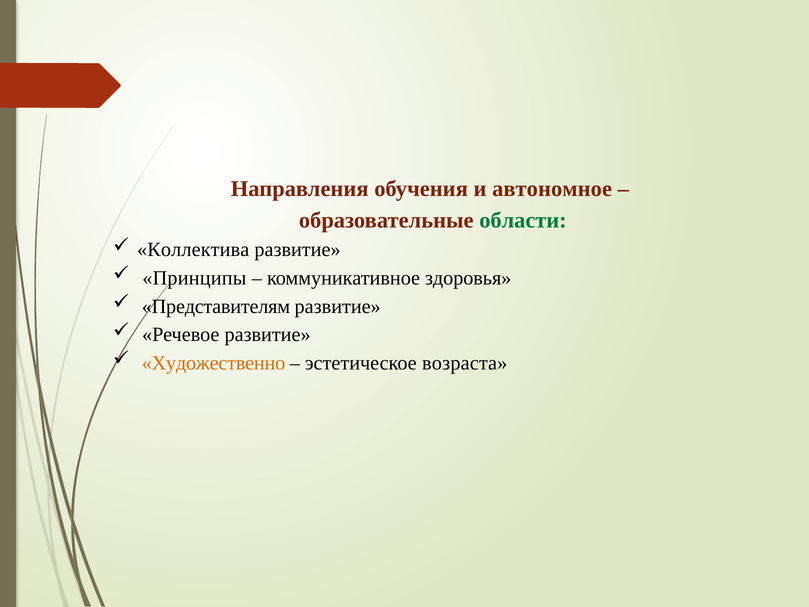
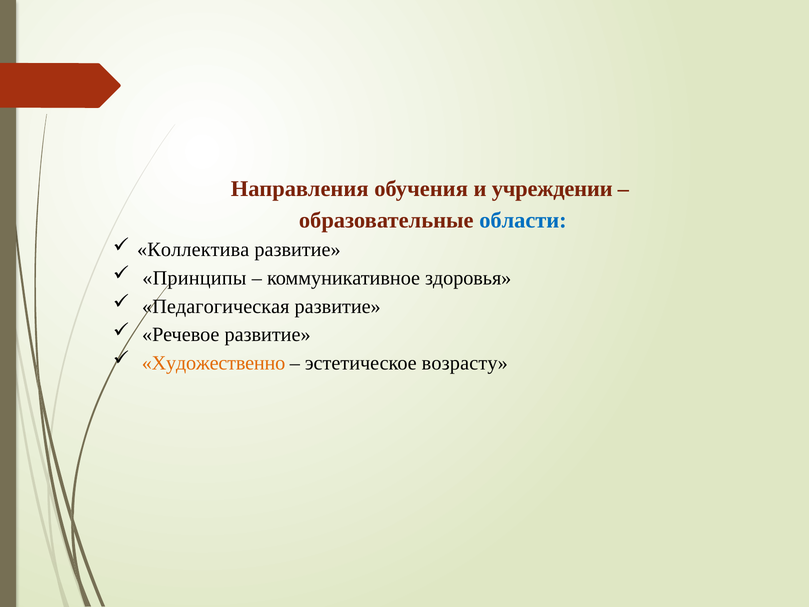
автономное: автономное -> учреждении (552, 189)
области colour: green -> blue (523, 220)
Представителям: Представителям -> Педагогическая (216, 306)
возраста: возраста -> возрасту (465, 363)
